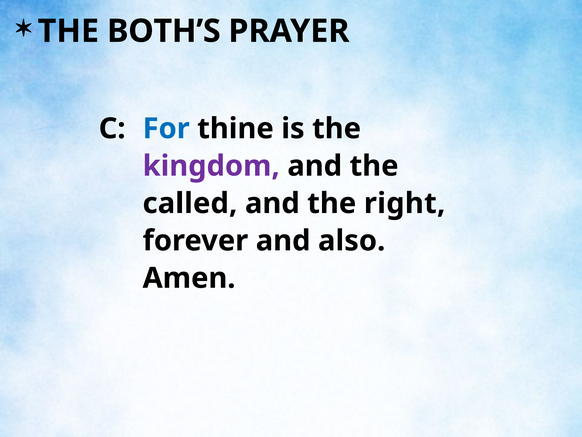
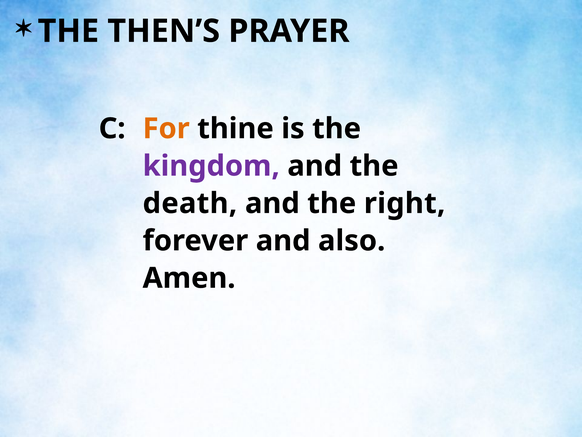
BOTH’S: BOTH’S -> THEN’S (164, 31)
For colour: blue -> orange (166, 128)
called: called -> death (190, 203)
